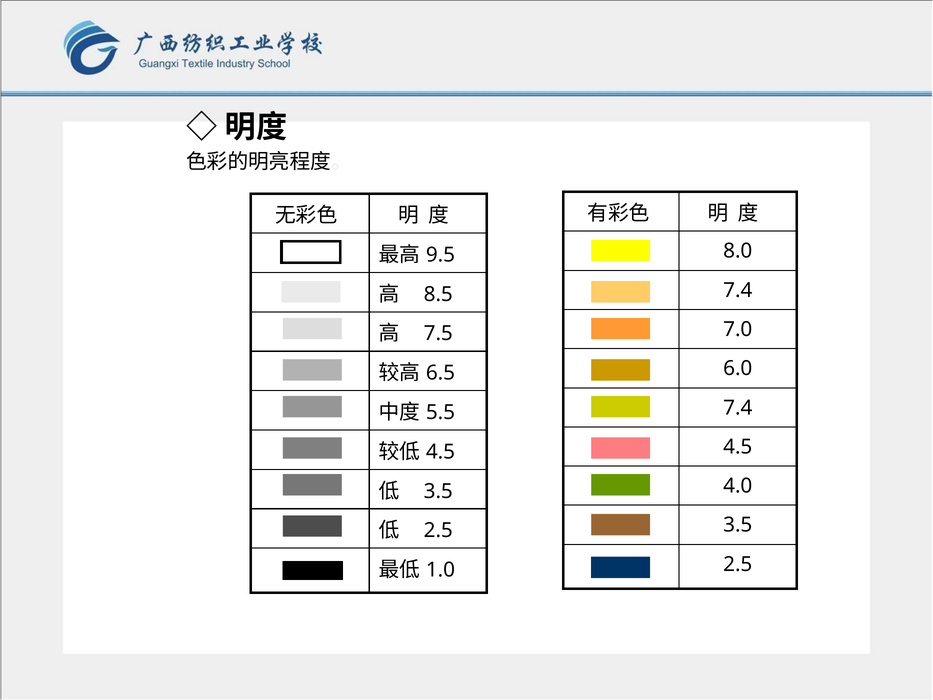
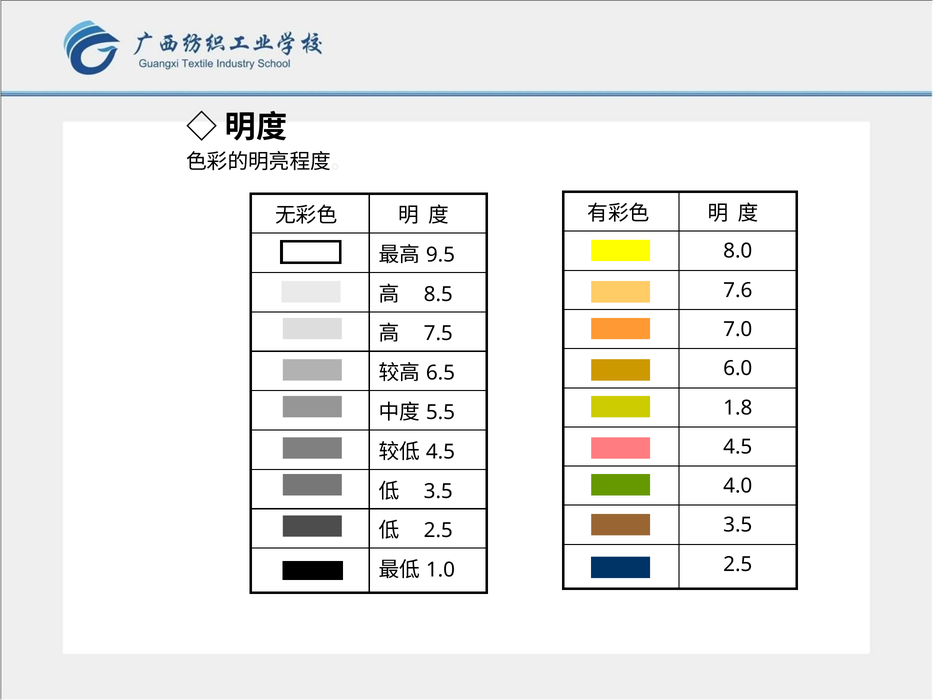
7.4: 7.4 -> 7.6 (738, 290)
7.4: 7.4 -> 1.8 (738, 408)
